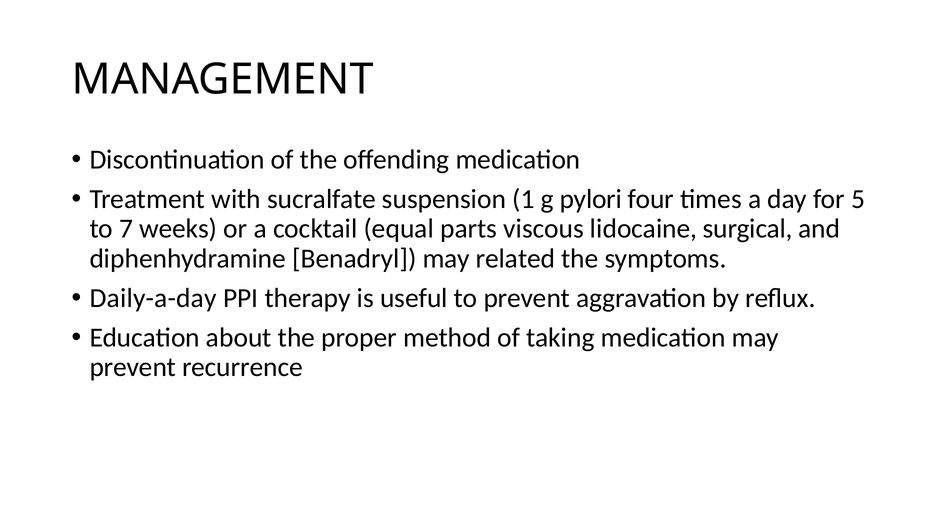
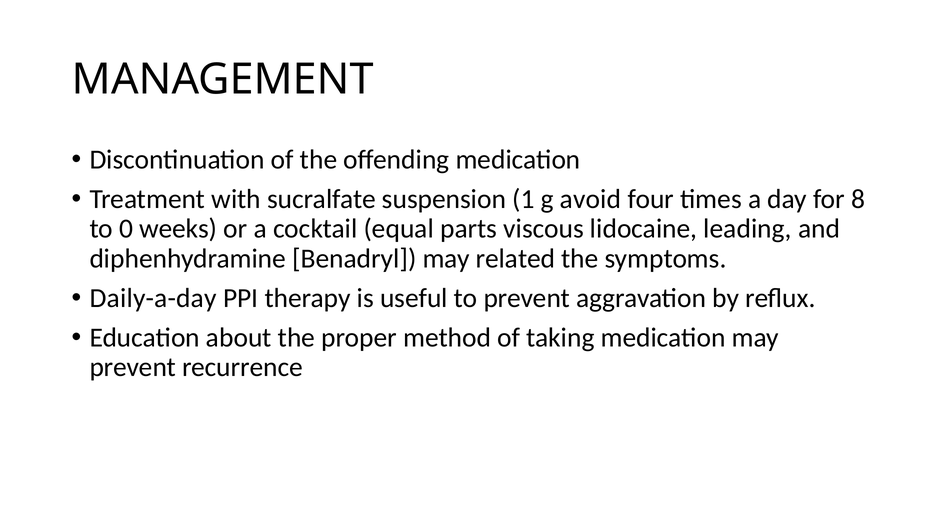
pylori: pylori -> avoid (591, 199)
5: 5 -> 8 (858, 199)
7: 7 -> 0 (126, 229)
surgical: surgical -> leading (748, 229)
